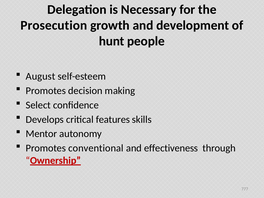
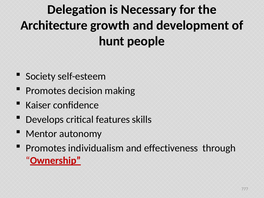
Prosecution: Prosecution -> Architecture (54, 25)
August: August -> Society (41, 76)
Select: Select -> Kaiser (38, 105)
conventional: conventional -> individualism (96, 148)
